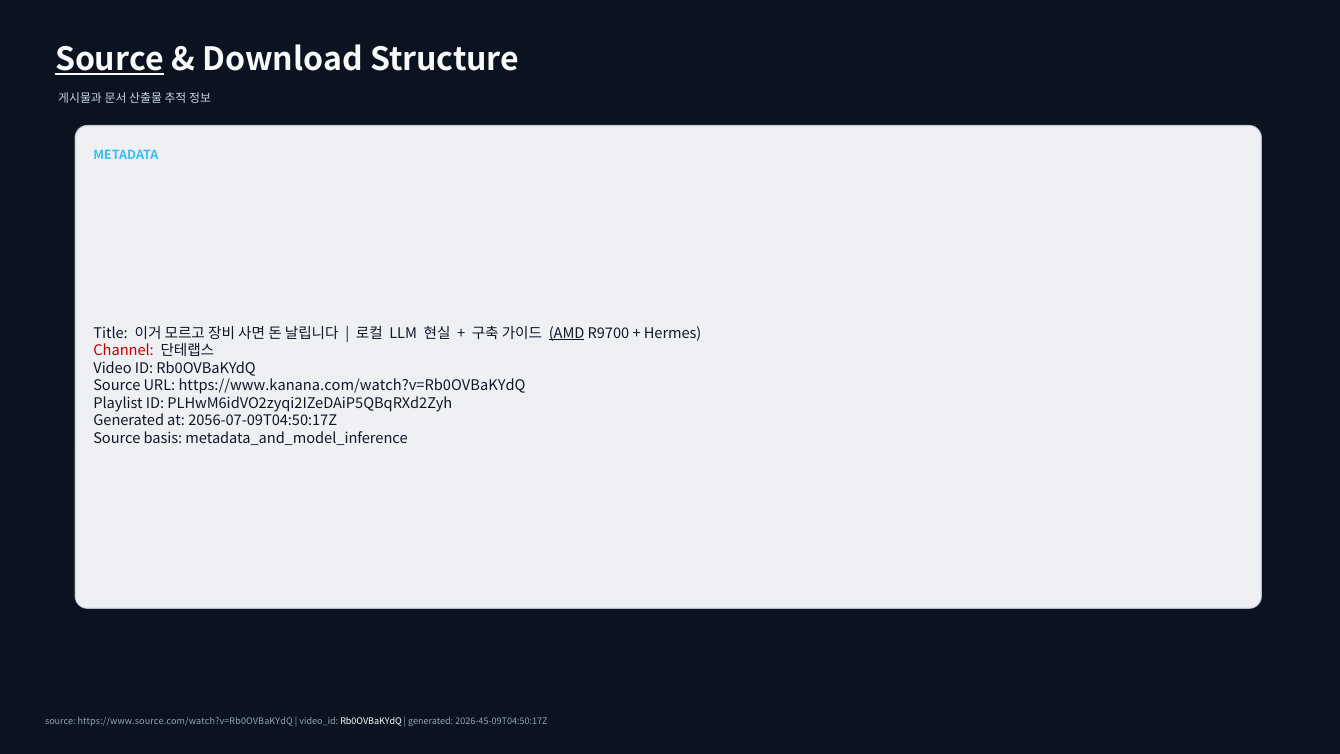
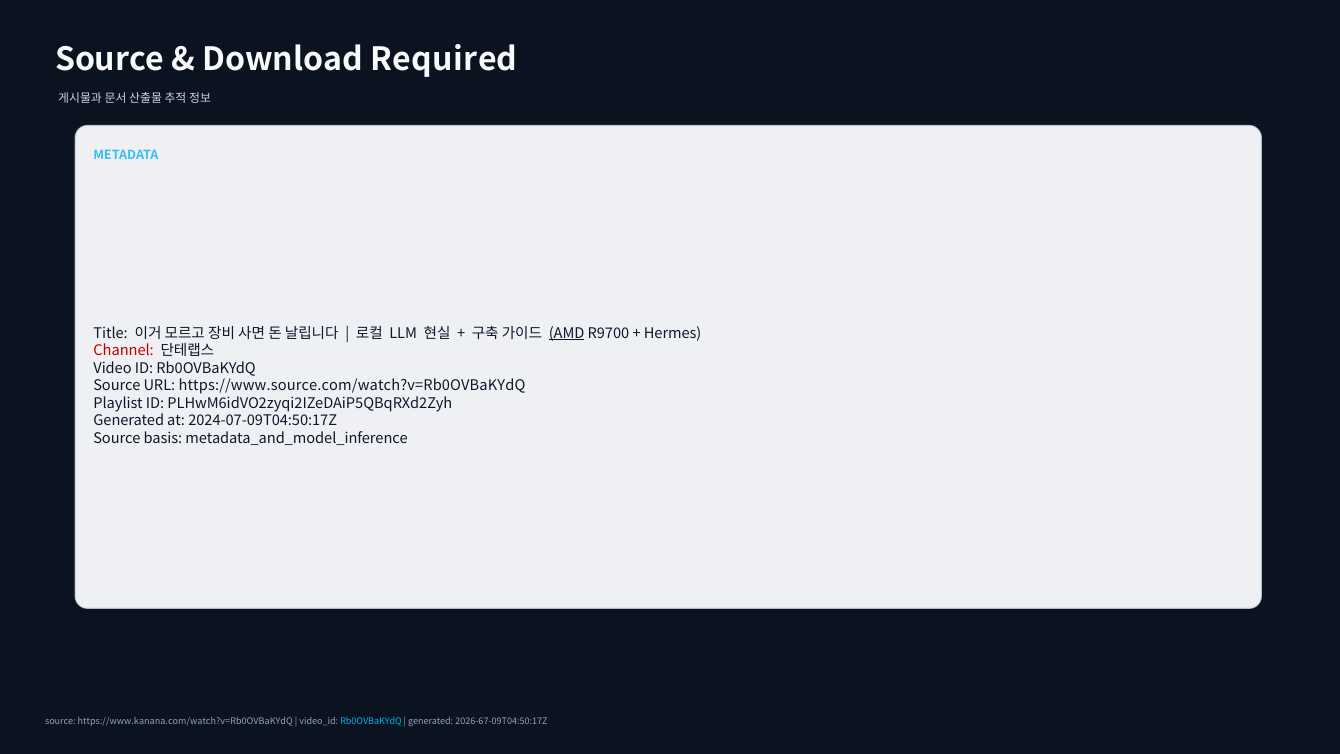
Source underline: present -> none (110, 60)
Structure: Structure -> Required (444, 60)
https://www.kanana.com/watch?v=Rb0OVBaKYdQ: https://www.kanana.com/watch?v=Rb0OVBaKYdQ -> https://www.source.com/watch?v=Rb0OVBaKYdQ (352, 386)
2056-07-09T04:50:17Z: 2056-07-09T04:50:17Z -> 2024-07-09T04:50:17Z (263, 421)
https://www.source.com/watch?v=Rb0OVBaKYdQ: https://www.source.com/watch?v=Rb0OVBaKYdQ -> https://www.kanana.com/watch?v=Rb0OVBaKYdQ (185, 722)
Rb0OVBaKYdQ colour: white -> light blue (371, 722)
2026-45-09T04:50:17Z: 2026-45-09T04:50:17Z -> 2026-67-09T04:50:17Z (501, 722)
